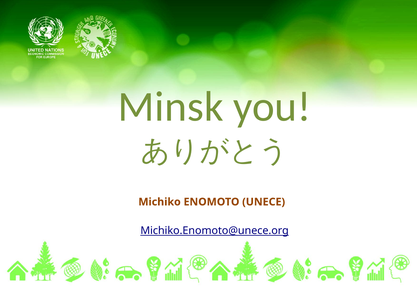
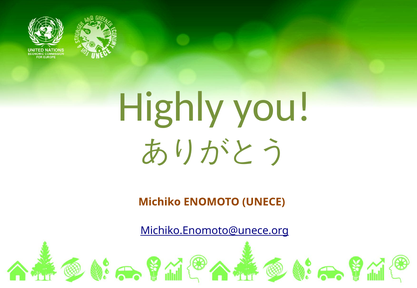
Minsk: Minsk -> Highly (171, 107)
